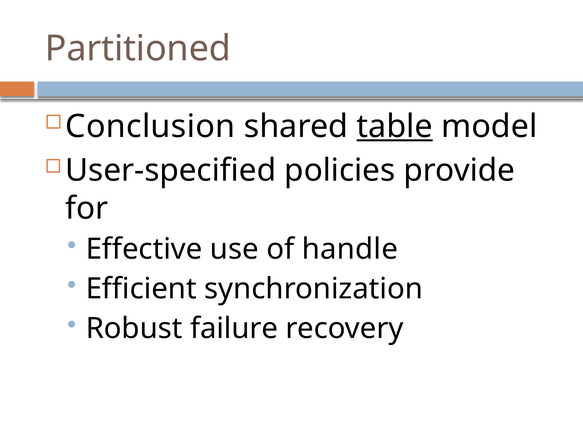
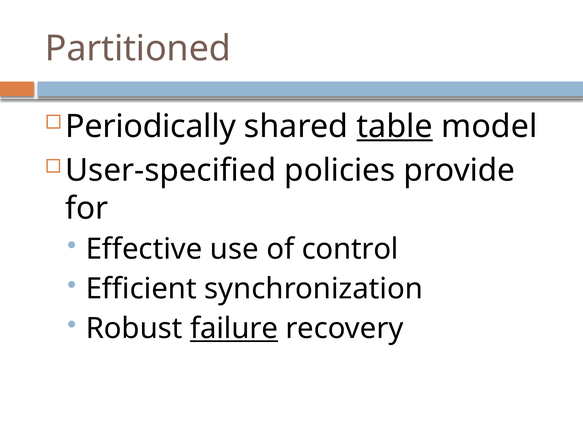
Conclusion: Conclusion -> Periodically (151, 127)
handle: handle -> control (350, 249)
failure underline: none -> present (234, 329)
